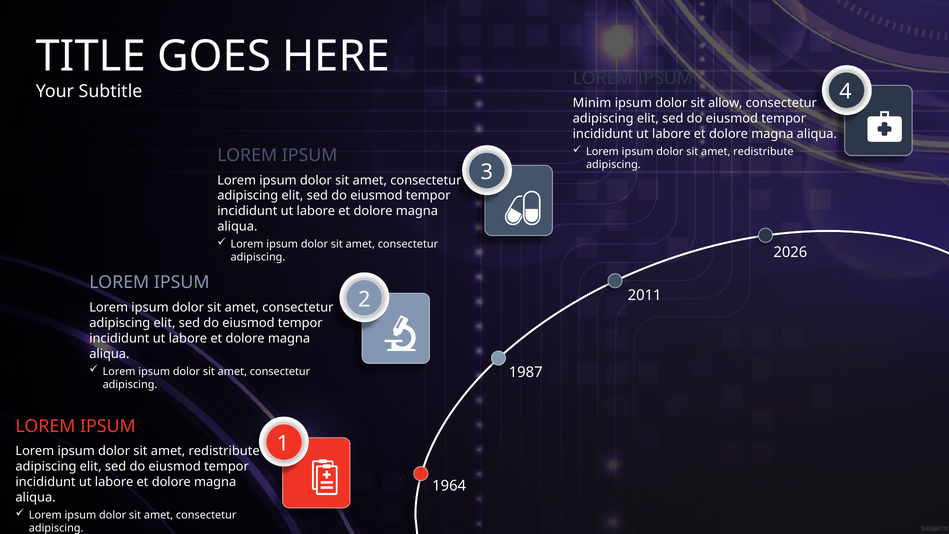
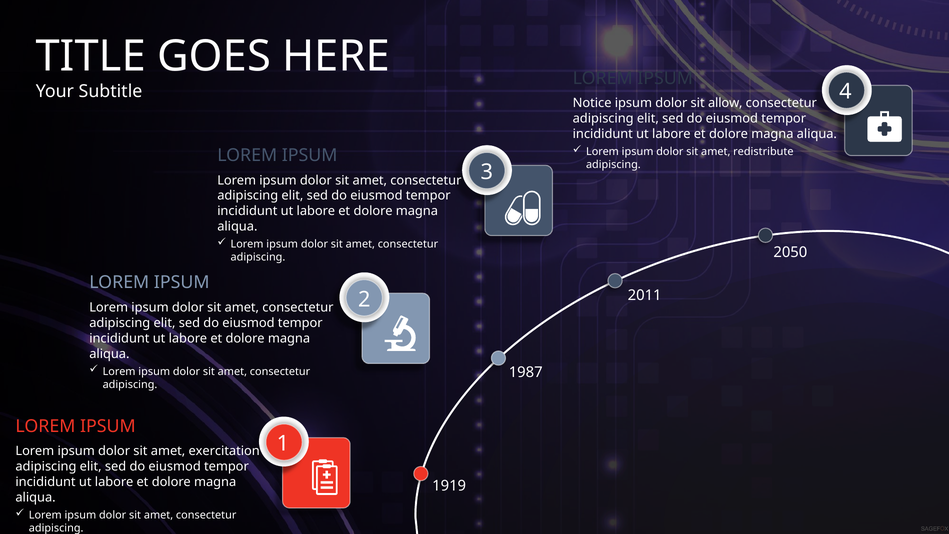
Minim: Minim -> Notice (592, 103)
2026: 2026 -> 2050 (790, 252)
redistribute: redistribute -> exercitation (224, 451)
1964: 1964 -> 1919 (449, 486)
